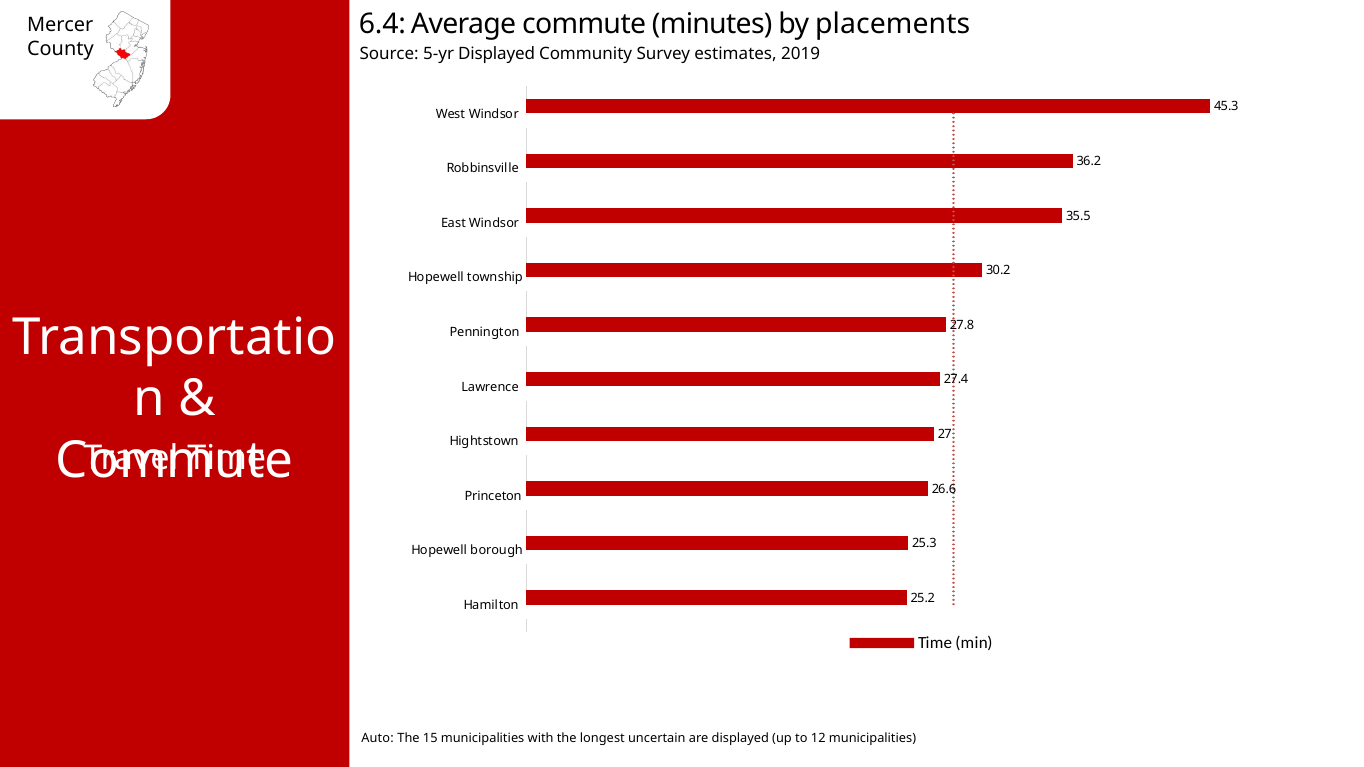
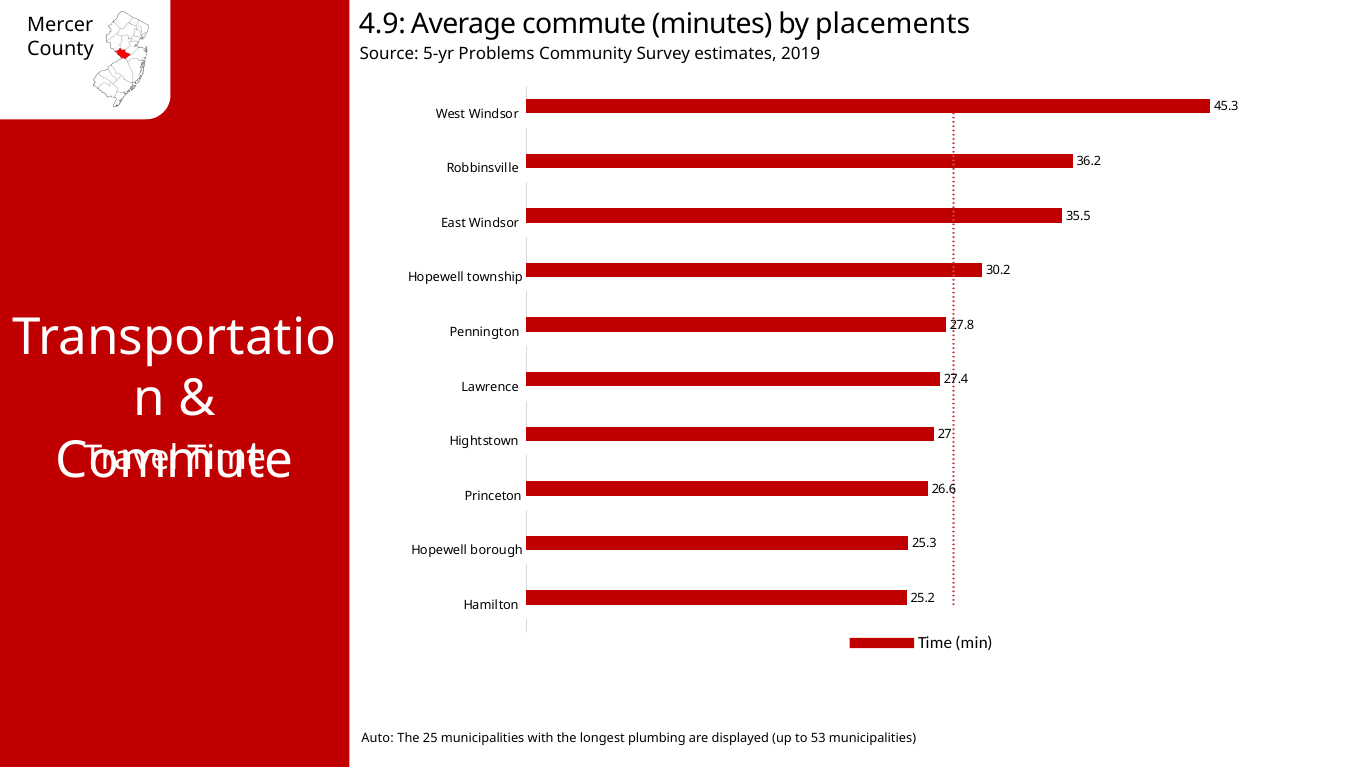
6.4: 6.4 -> 4.9 (382, 24)
5-yr Displayed: Displayed -> Problems (497, 54)
15: 15 -> 25 (430, 738)
uncertain: uncertain -> plumbing (657, 738)
12: 12 -> 53 (818, 738)
